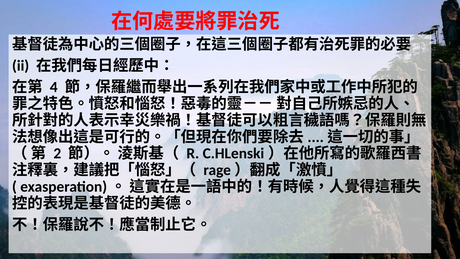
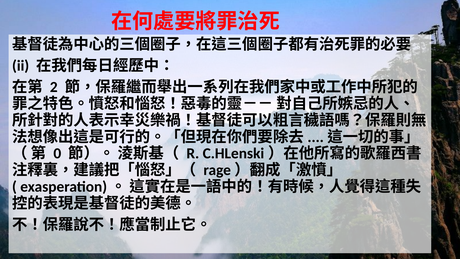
4: 4 -> 2 (54, 87)
2: 2 -> 0 (57, 153)
